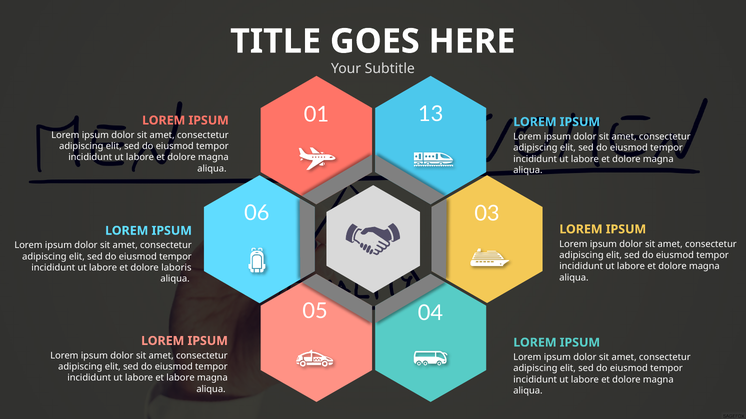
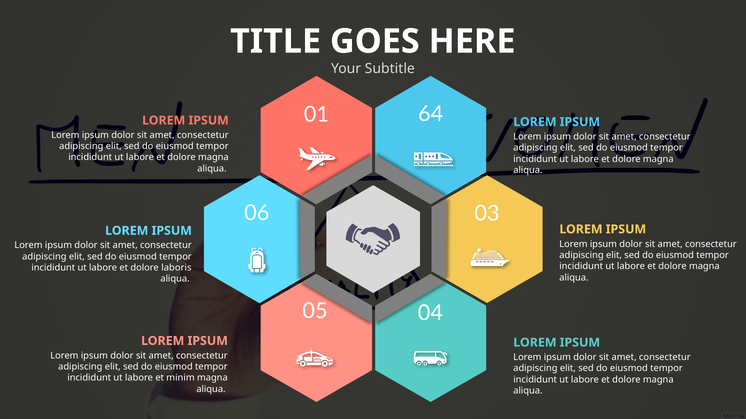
13: 13 -> 64 (431, 114)
et labore: labore -> minim (180, 378)
